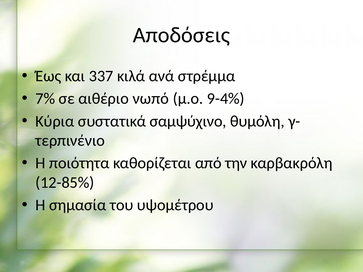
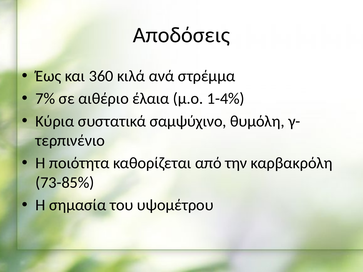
337: 337 -> 360 (101, 76)
νωπό: νωπό -> έλαια (151, 99)
9-4%: 9-4% -> 1-4% (226, 99)
12-85%: 12-85% -> 73-85% (65, 183)
